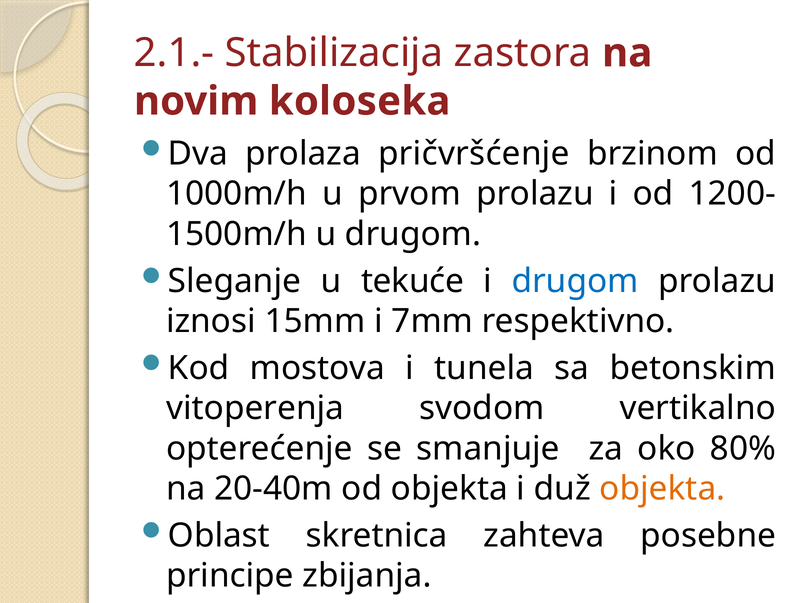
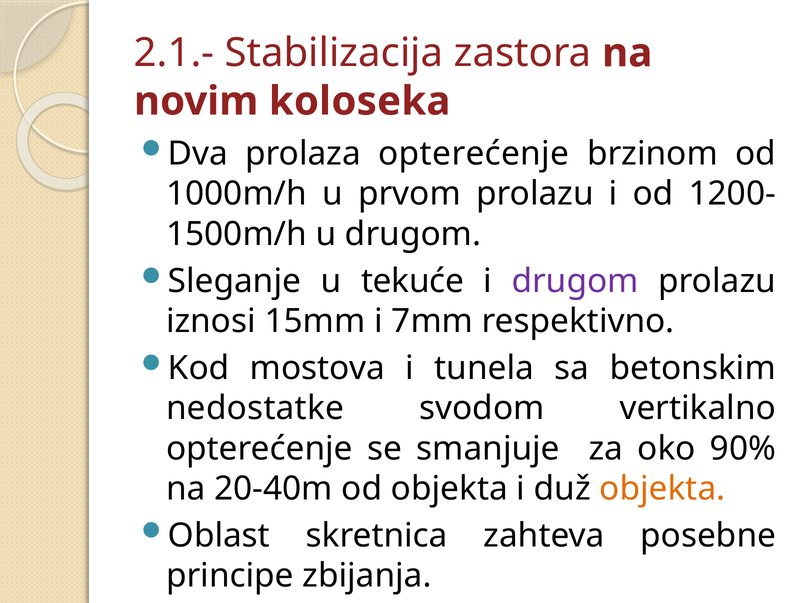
prolaza pričvršćenje: pričvršćenje -> opterećenje (474, 154)
drugom colour: blue -> purple (575, 281)
vitoperenja: vitoperenja -> nedostatke (255, 408)
80%: 80% -> 90% (743, 448)
